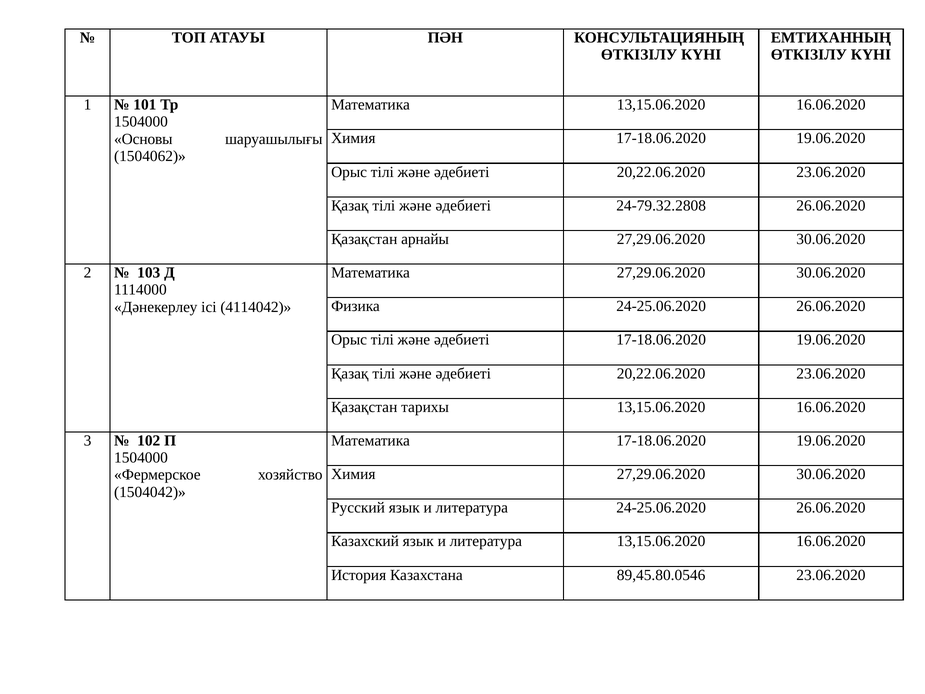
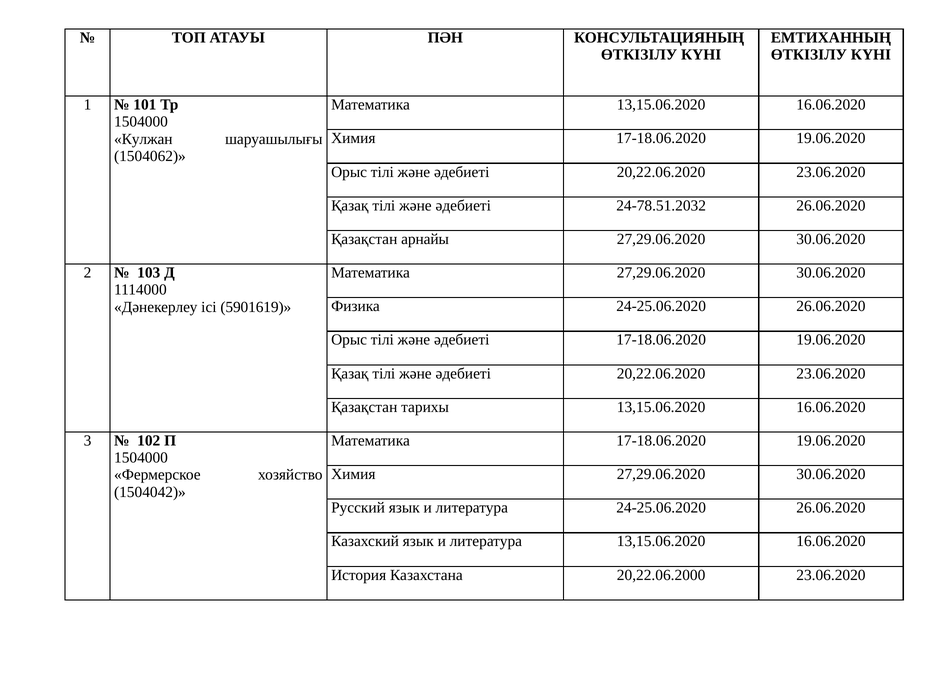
Основы: Основы -> Кулжан (143, 139)
24-79.32.2808: 24-79.32.2808 -> 24-78.51.2032 (661, 205)
4114042: 4114042 -> 5901619 (256, 307)
89,45.80.0546: 89,45.80.0546 -> 20,22.06.2000 (661, 575)
